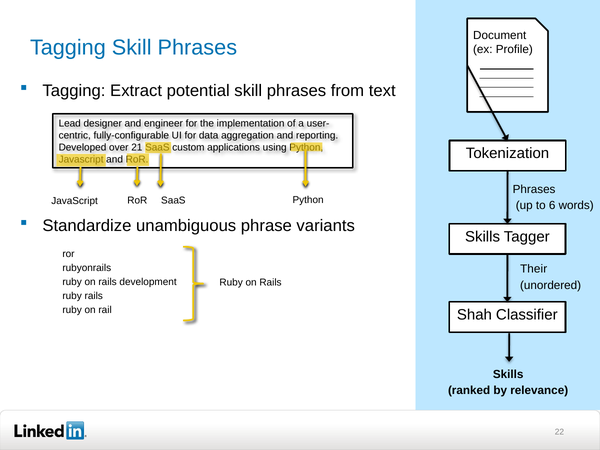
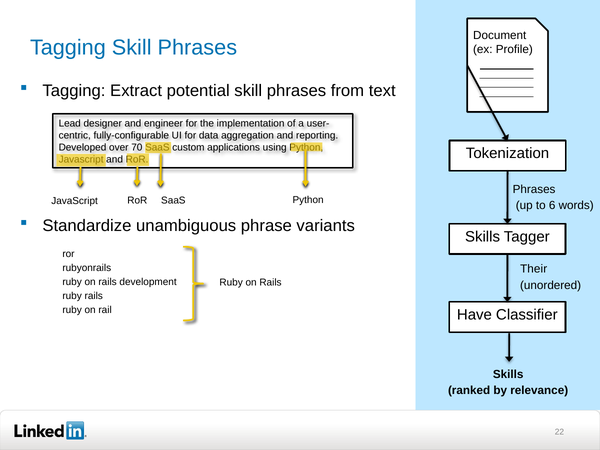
21: 21 -> 70 (137, 148)
Shah: Shah -> Have (474, 315)
